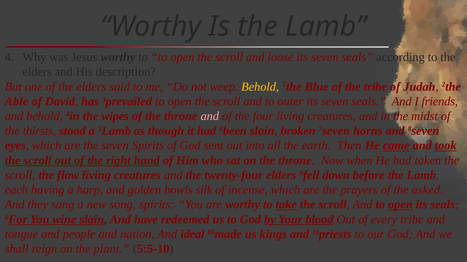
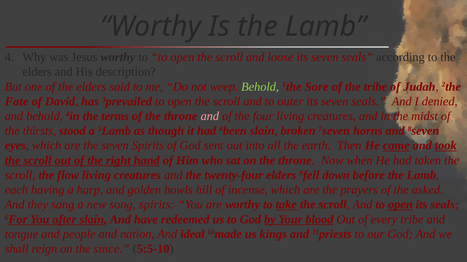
Behold colour: yellow -> light green (260, 87)
Blue: Blue -> Sore (317, 87)
Able: Able -> Fate (17, 102)
friends: friends -> denied (440, 102)
wipes: wipes -> terms (115, 116)
silk: silk -> hill (204, 190)
wine: wine -> after (64, 220)
plant: plant -> since (112, 249)
